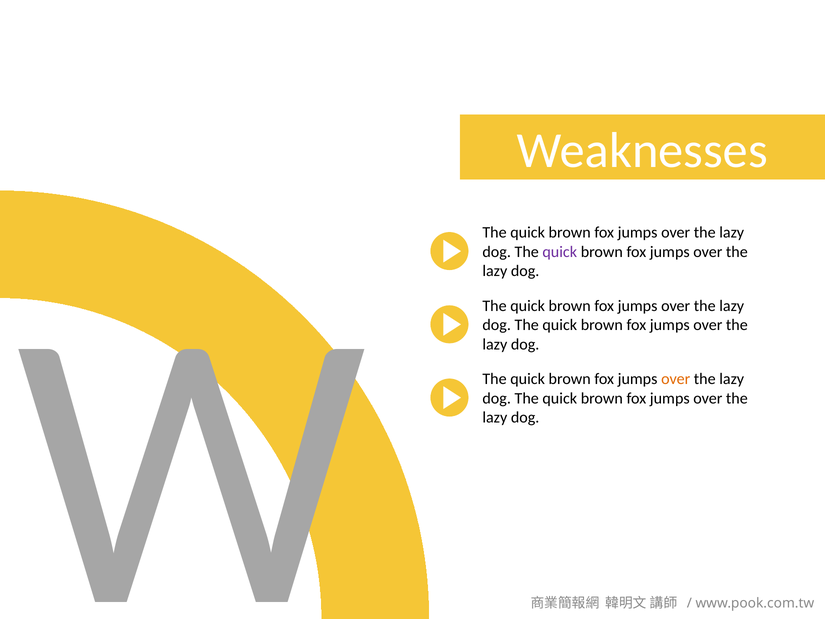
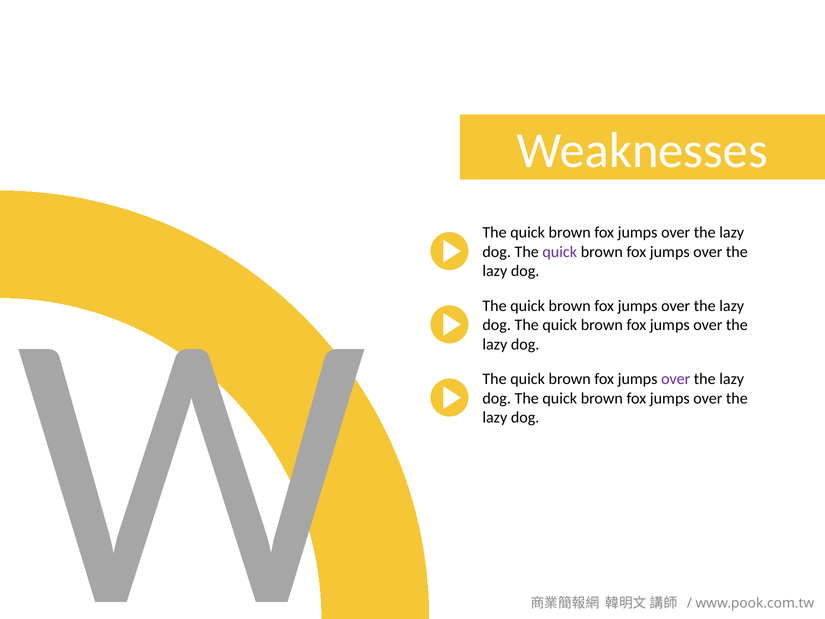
over colour: orange -> purple (676, 379)
